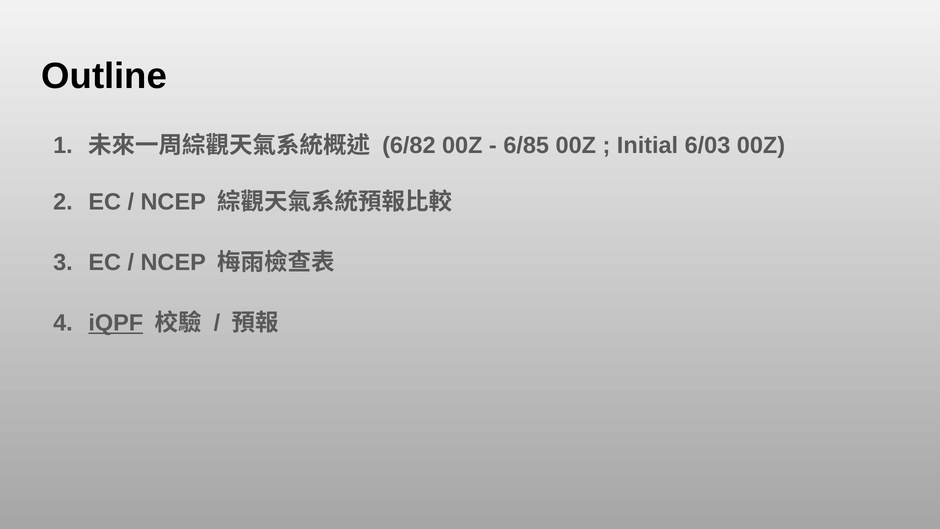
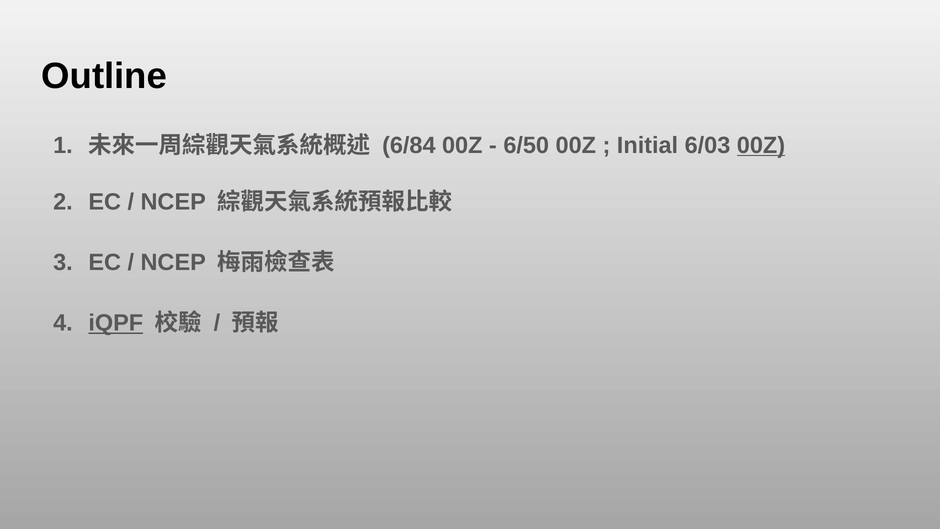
6/82: 6/82 -> 6/84 (409, 145)
6/85: 6/85 -> 6/50 (526, 145)
00Z underline: none -> present (761, 145)
